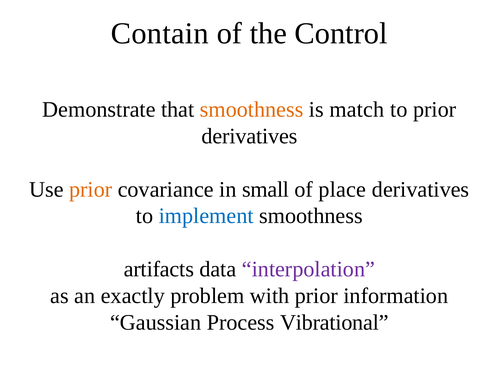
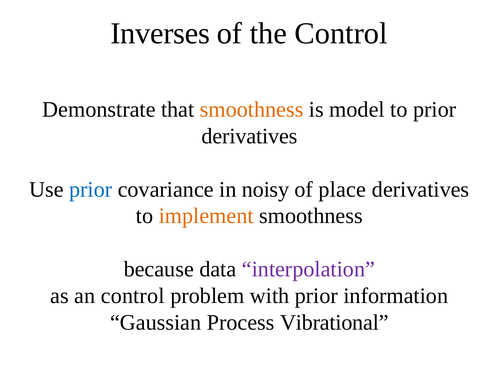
Contain: Contain -> Inverses (160, 33)
match: match -> model (357, 110)
prior colour: orange -> blue (91, 190)
small: small -> noisy (266, 190)
implement colour: blue -> orange (206, 216)
artifacts: artifacts -> because (159, 269)
an exactly: exactly -> control (133, 296)
